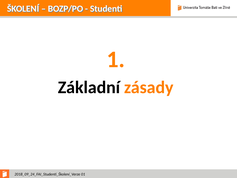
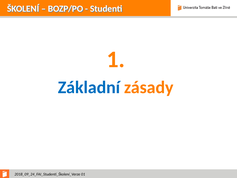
Základní colour: black -> blue (89, 87)
